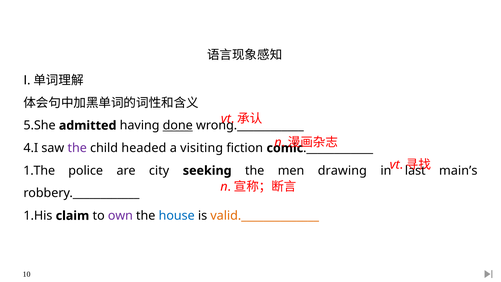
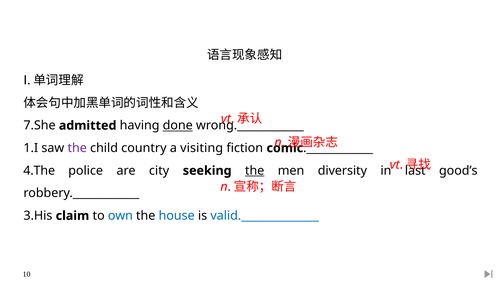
5.She: 5.She -> 7.She (40, 125)
4.I: 4.I -> 1.I (31, 148)
headed: headed -> country (144, 148)
1.The: 1.The -> 4.The (39, 171)
the underline: none -> present (255, 171)
drawing: drawing -> diversity (342, 171)
main’s: main’s -> good’s (458, 171)
1.His: 1.His -> 3.His (38, 216)
own colour: purple -> blue (120, 216)
valid.______________ colour: orange -> blue (265, 216)
